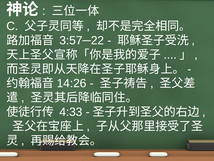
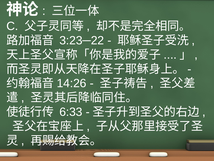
3:57─22: 3:57─22 -> 3:23─22 (82, 40)
4:33: 4:33 -> 6:33 (71, 112)
